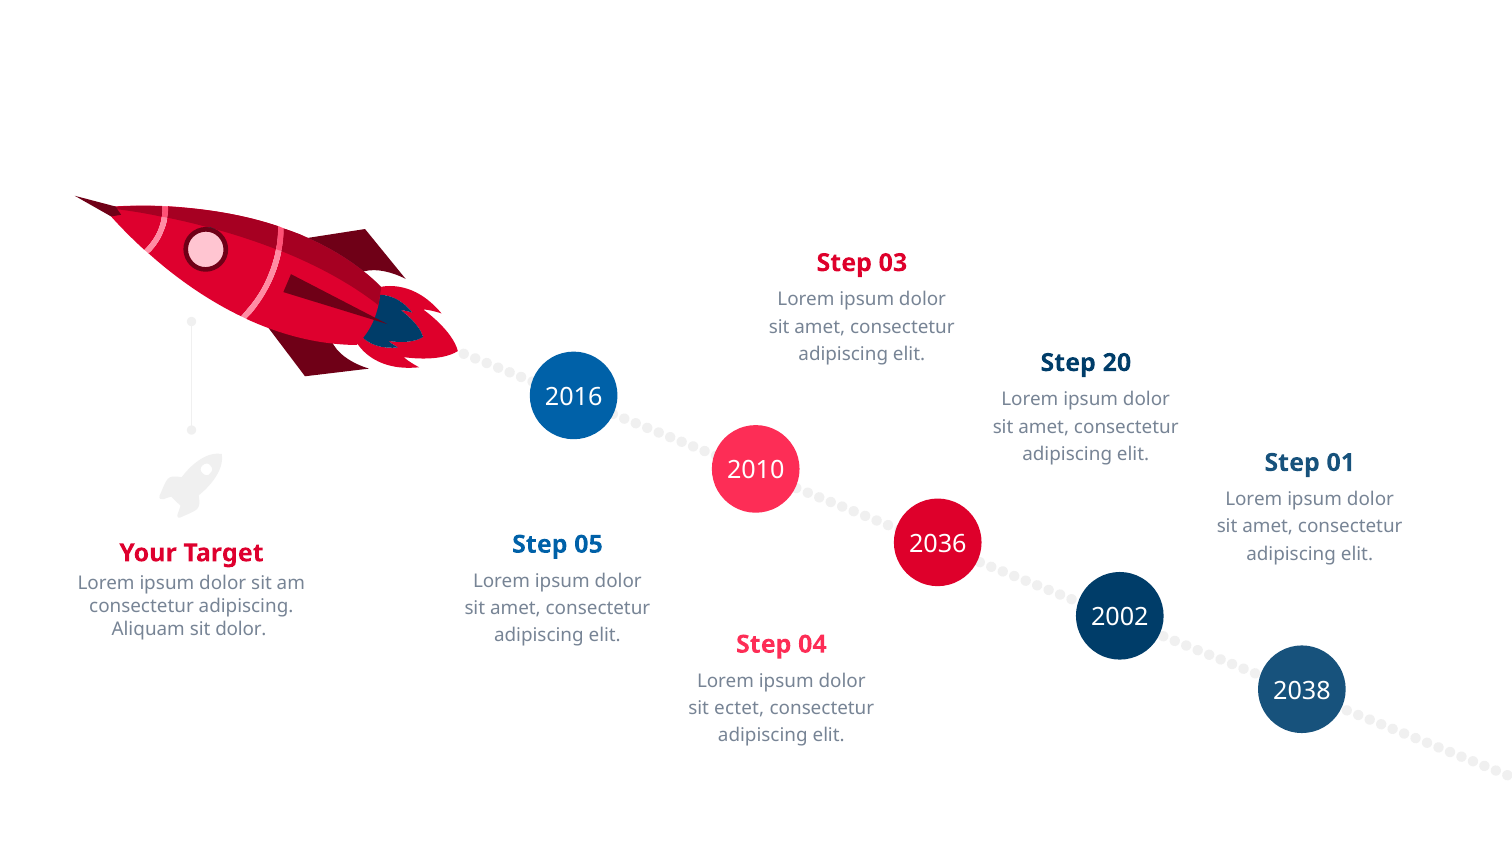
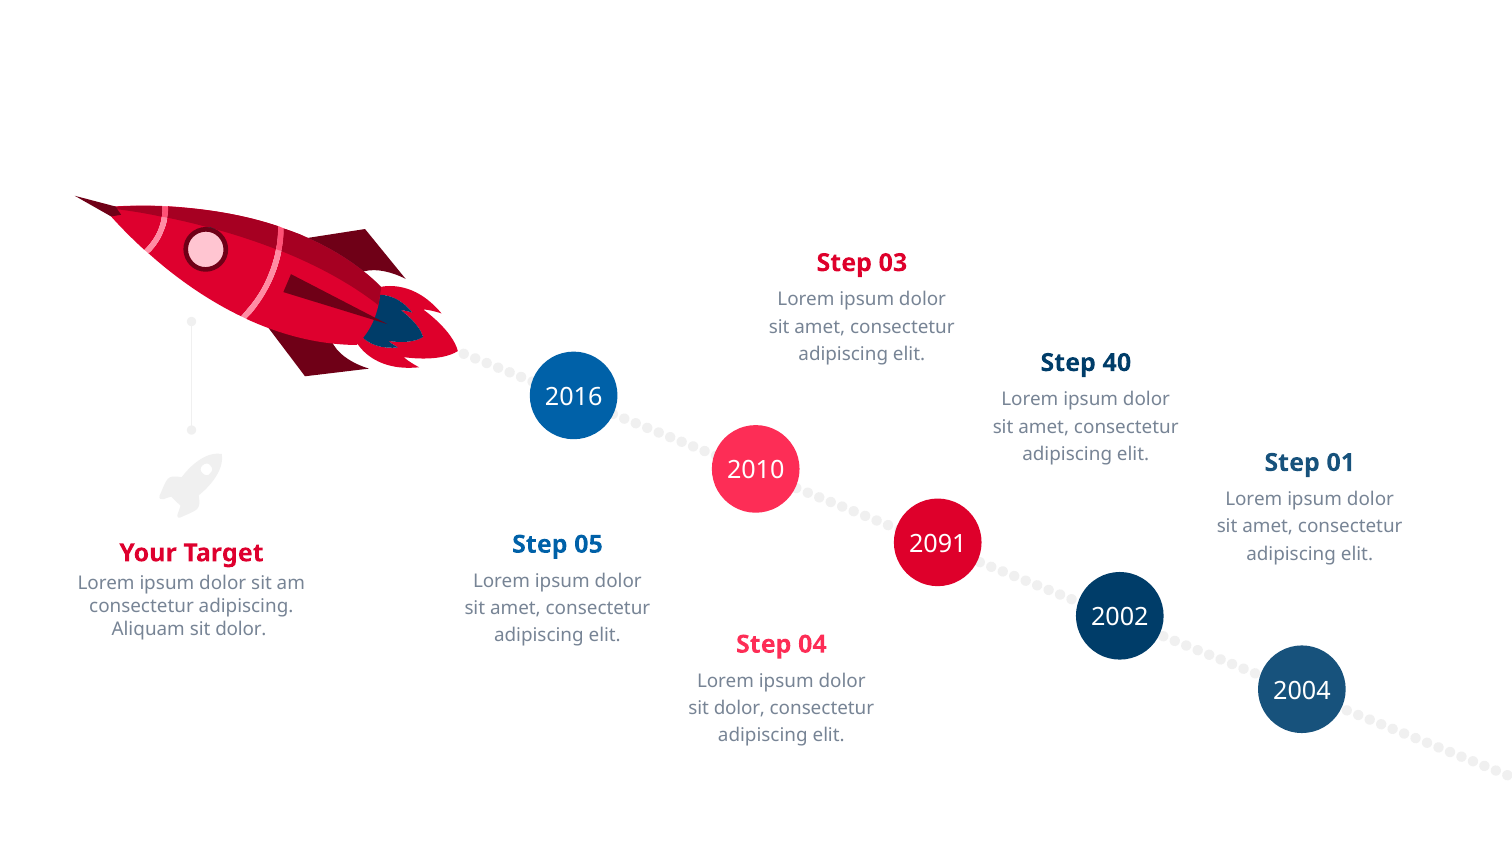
20: 20 -> 40 (1117, 363)
2036: 2036 -> 2091 (938, 544)
2038: 2038 -> 2004 (1302, 691)
ectet: ectet -> dolor (739, 709)
